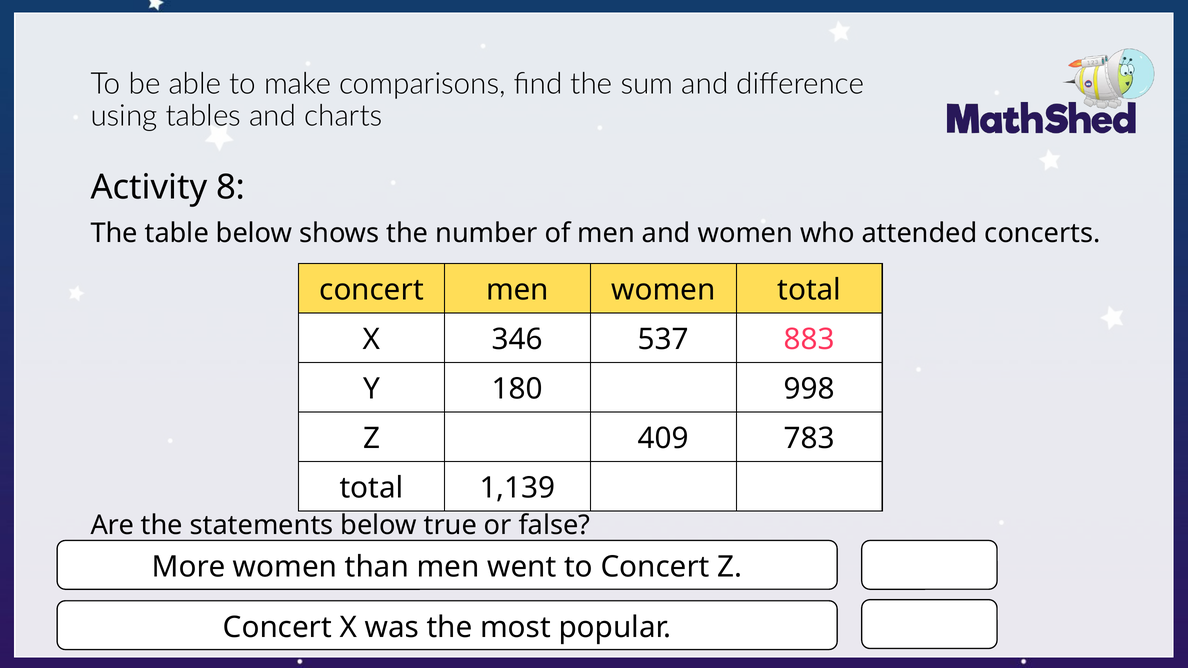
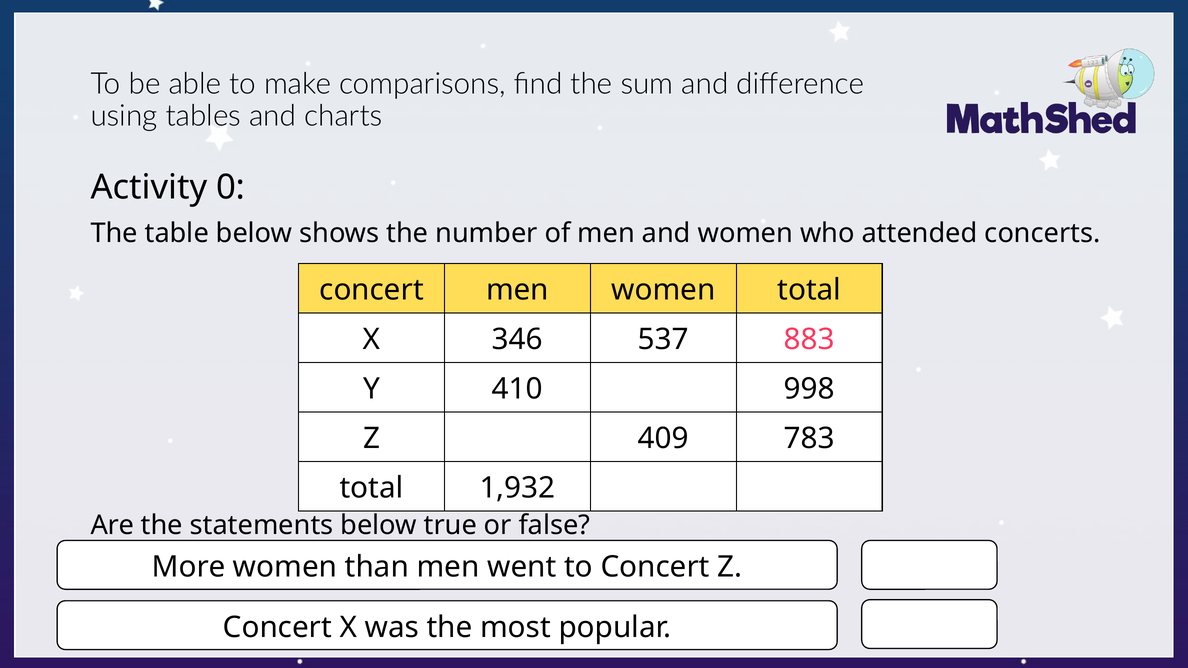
8: 8 -> 0 (231, 188)
180: 180 -> 410 (517, 389)
1,139: 1,139 -> 1,932 (517, 488)
